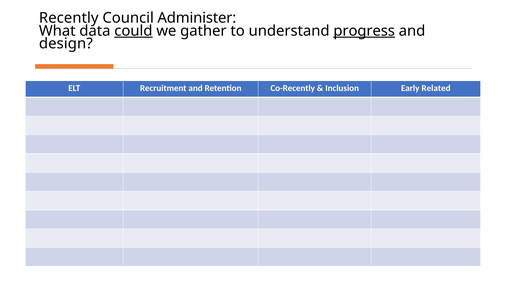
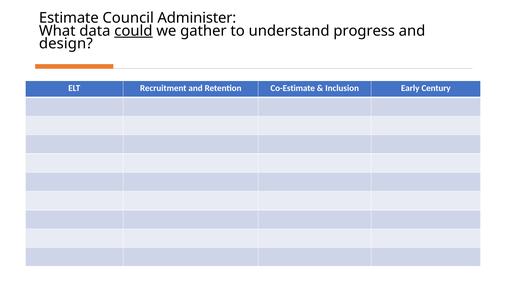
Recently: Recently -> Estimate (69, 18)
progress underline: present -> none (364, 31)
Co-Recently: Co-Recently -> Co-Estimate (293, 88)
Related: Related -> Century (436, 88)
